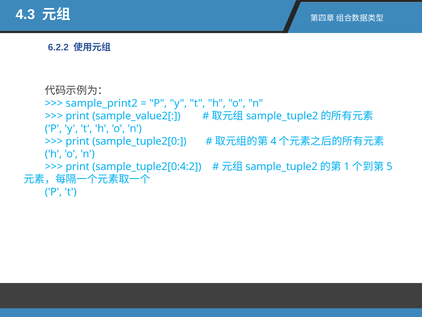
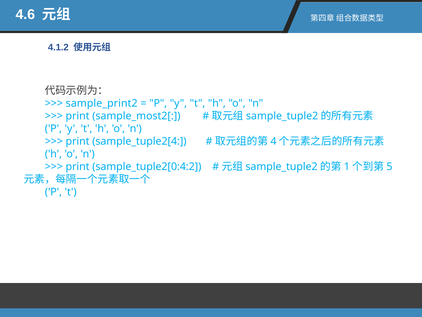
4.3: 4.3 -> 4.6 (25, 14)
6.2.2: 6.2.2 -> 4.1.2 (58, 47)
sample_value2[: sample_value2[ -> sample_most2[ (136, 116)
sample_tuple2[0: sample_tuple2[0 -> sample_tuple2[4 (139, 141)
